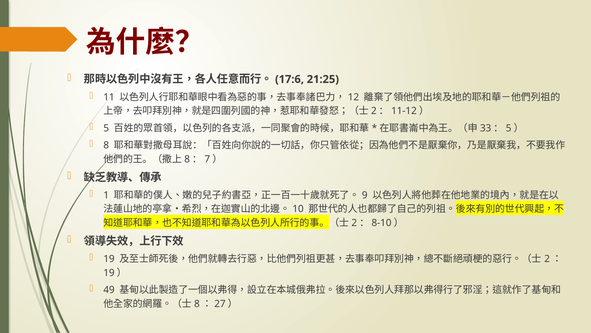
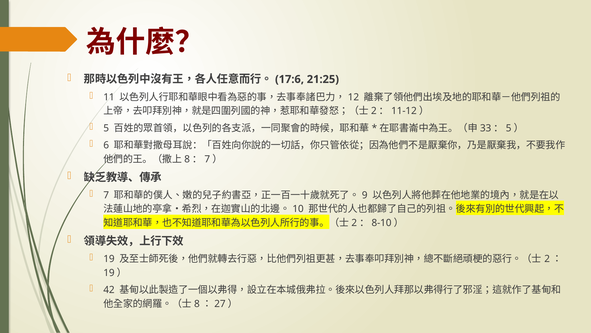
8: 8 -> 6 (106, 145)
1: 1 -> 7 (106, 195)
49: 49 -> 42 (109, 289)
